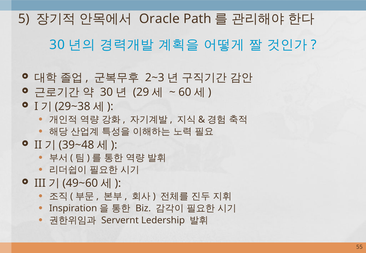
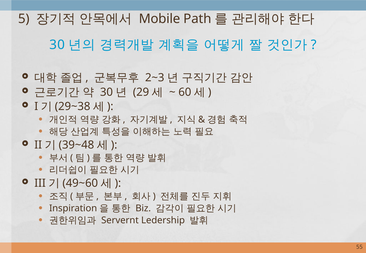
Oracle: Oracle -> Mobile (160, 19)
